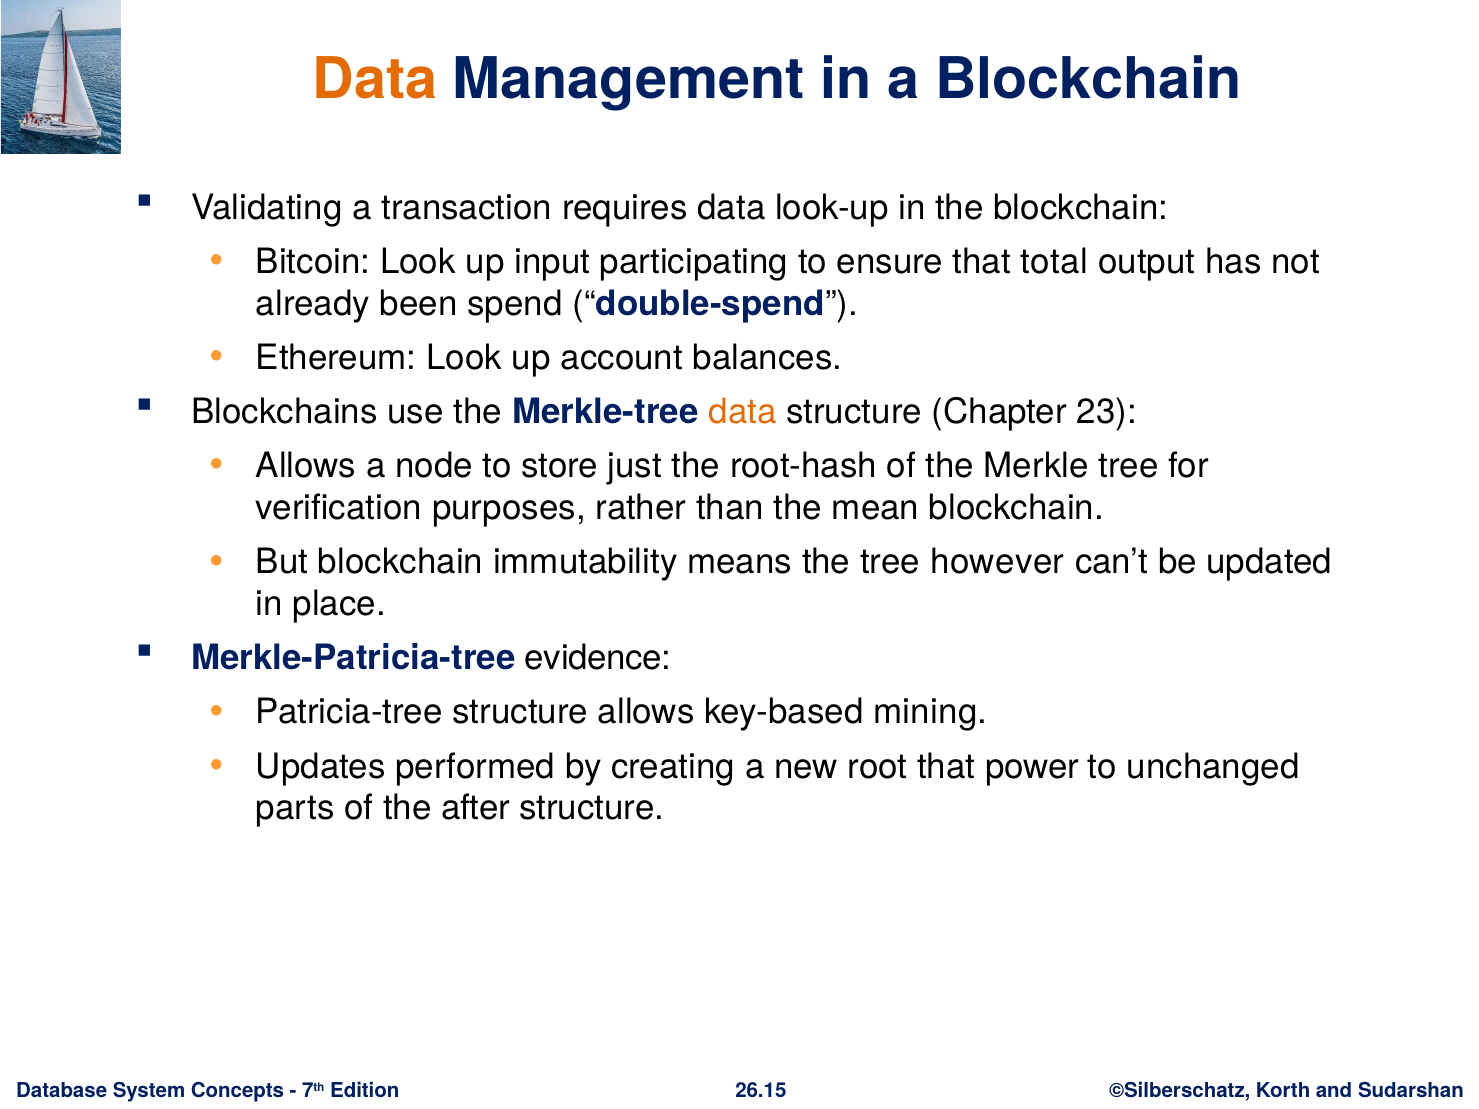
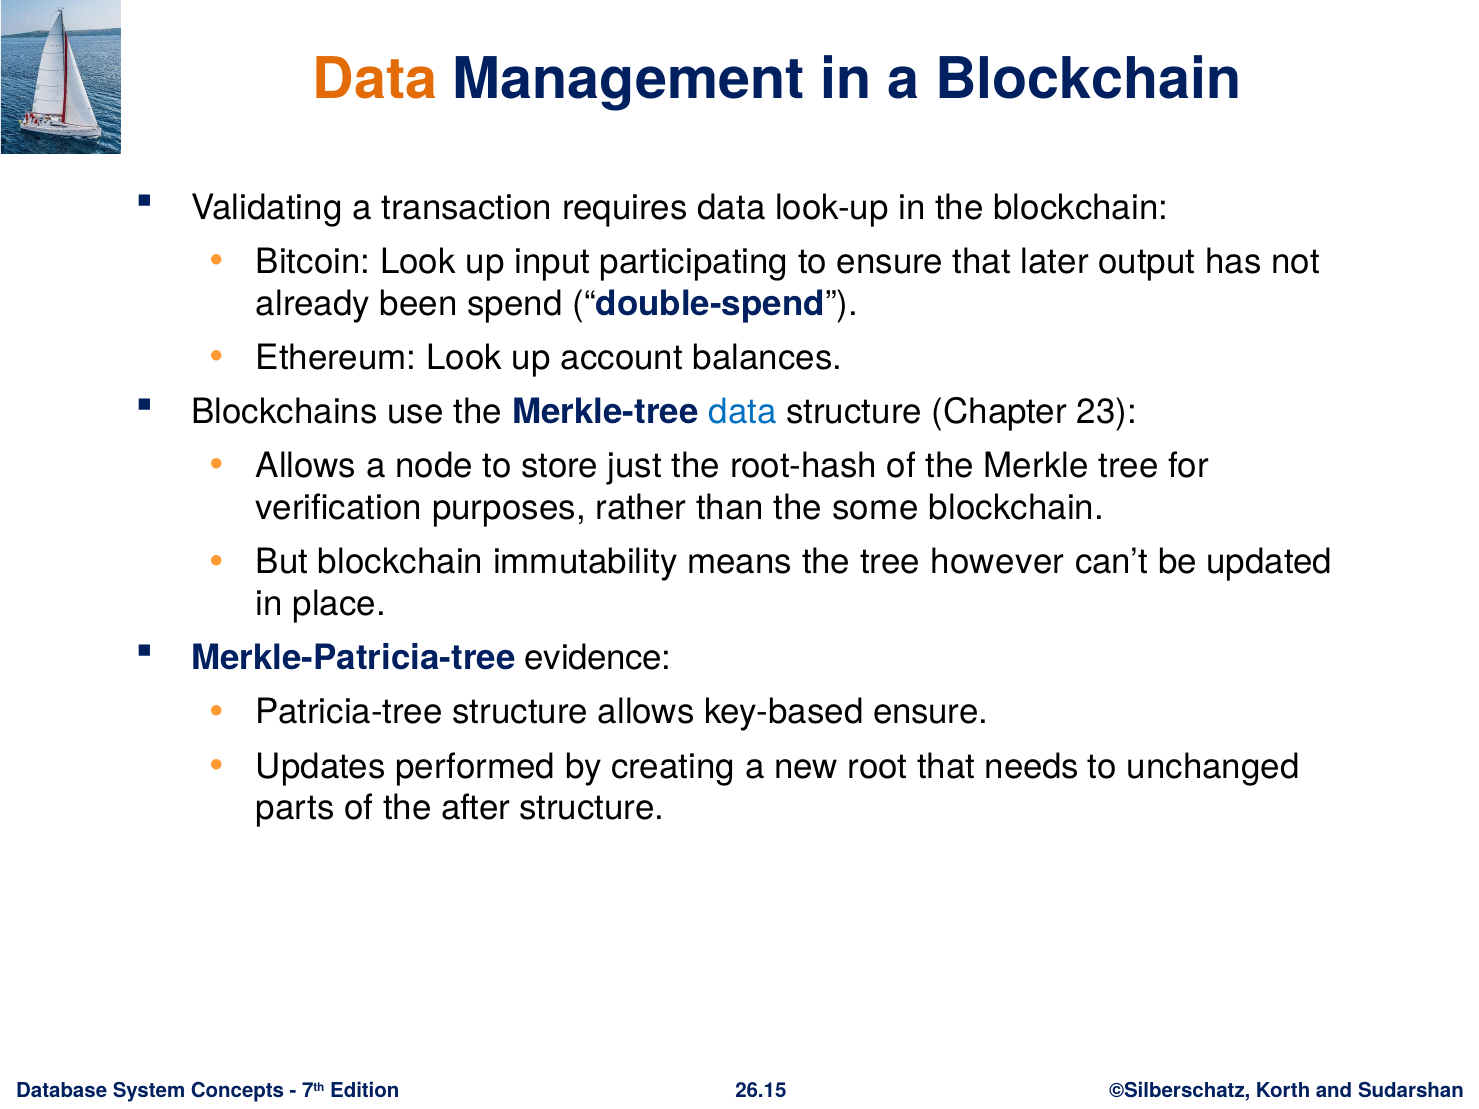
total: total -> later (1055, 262)
data colour: orange -> blue (743, 412)
mean: mean -> some (875, 508)
key-based mining: mining -> ensure (931, 713)
power: power -> needs (1032, 767)
